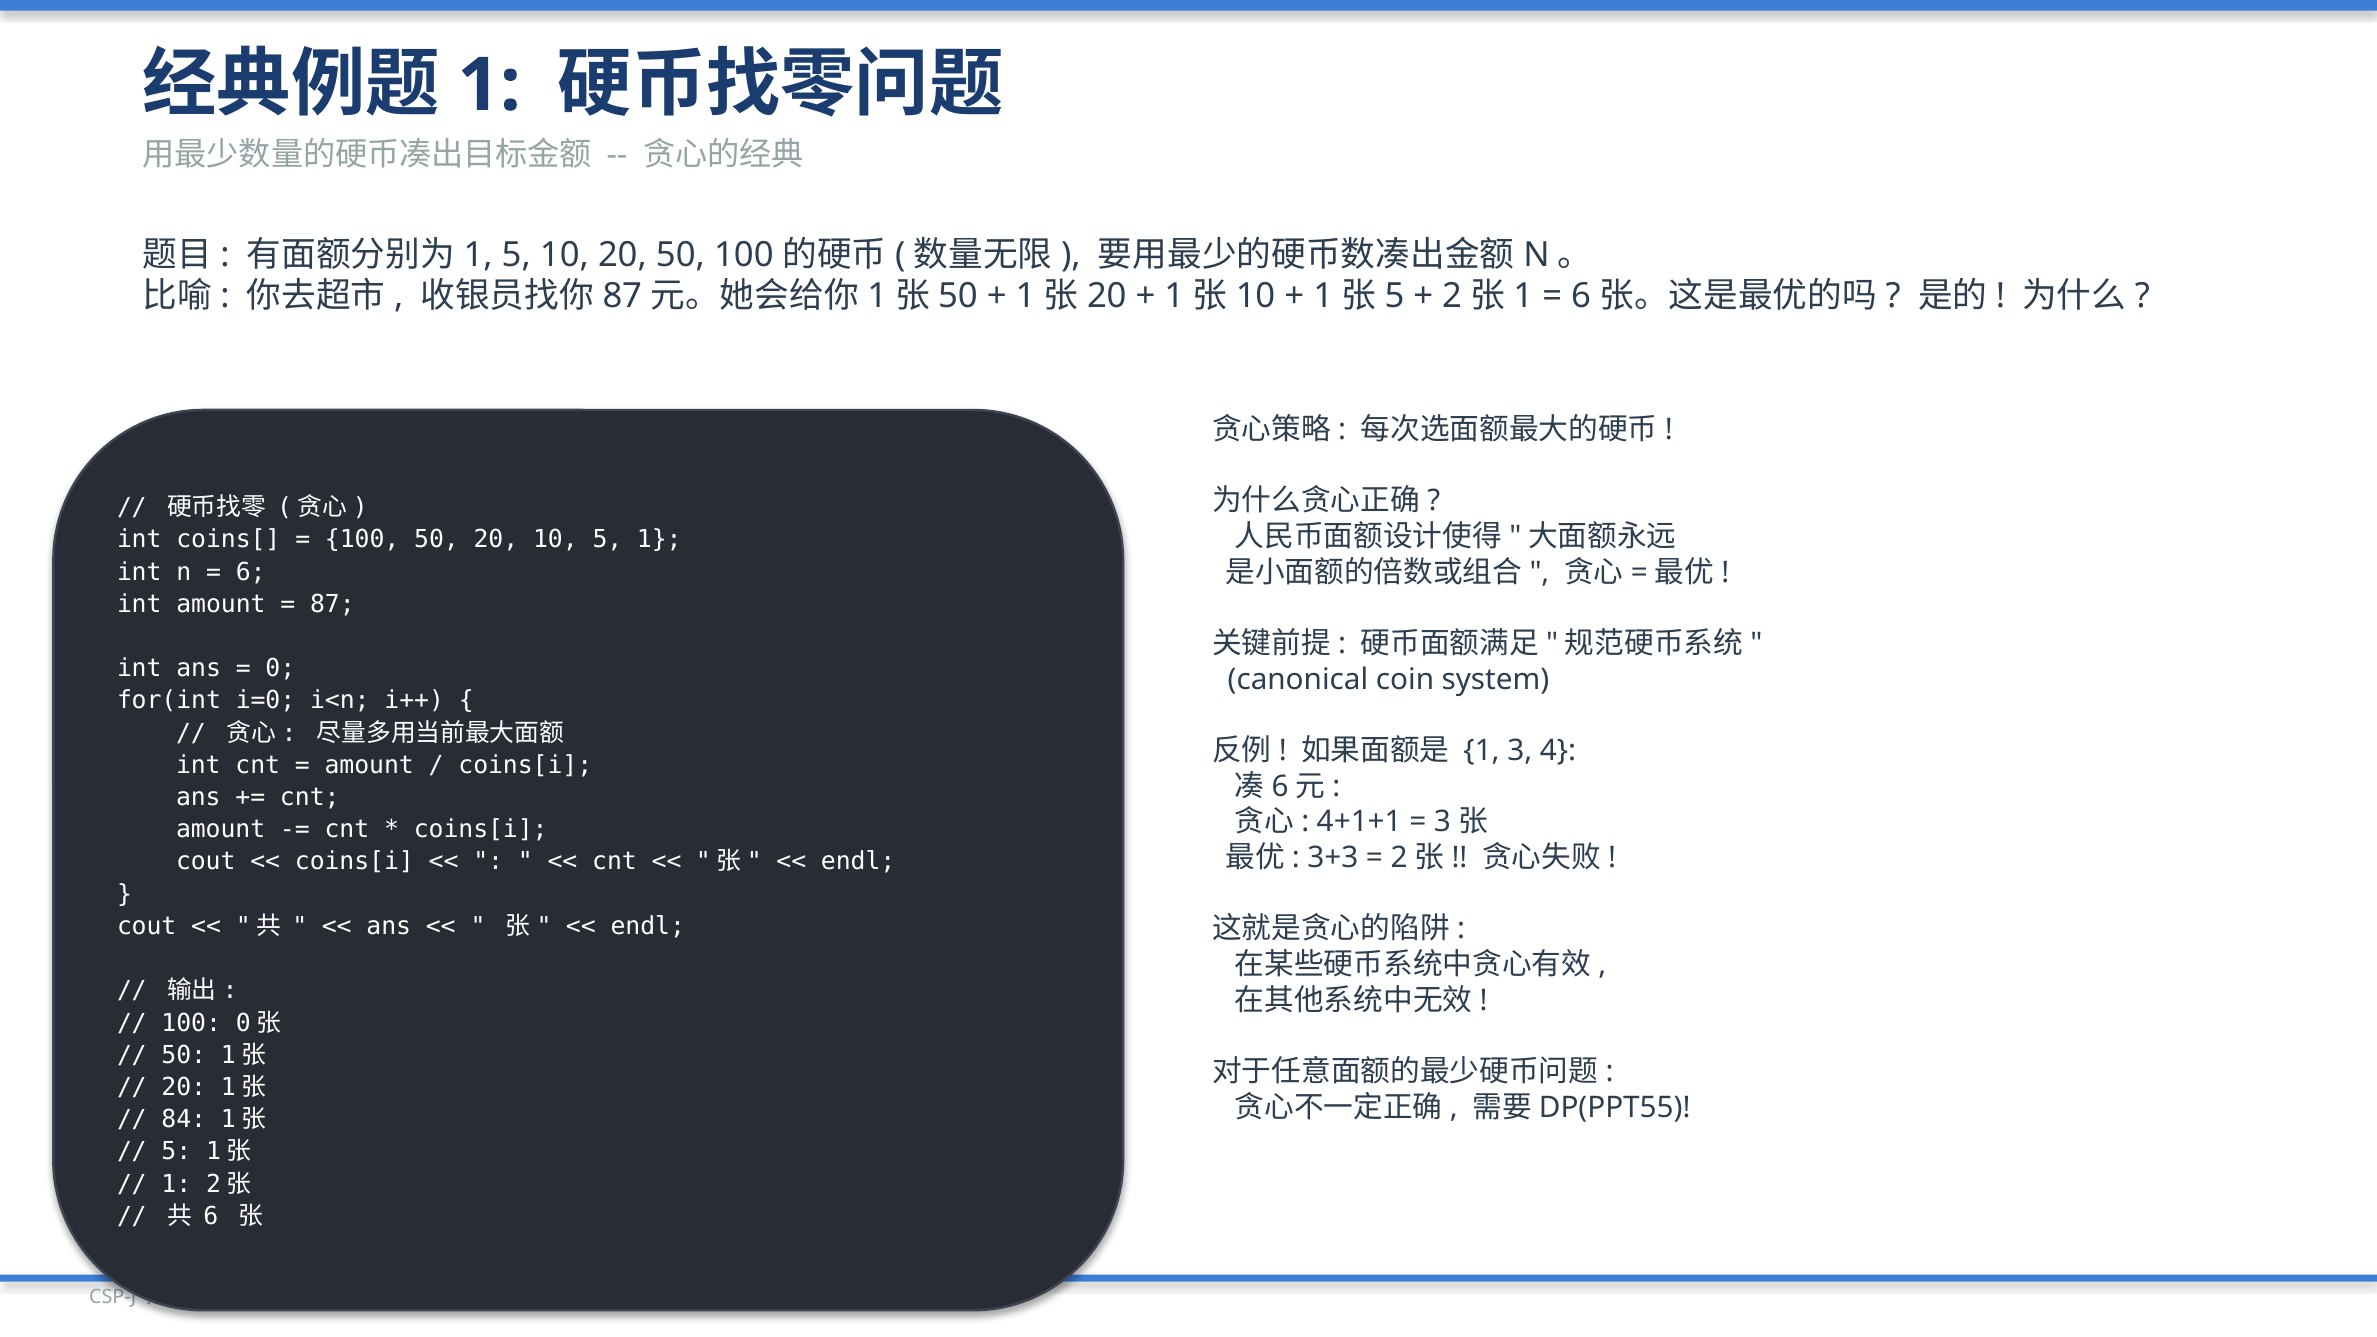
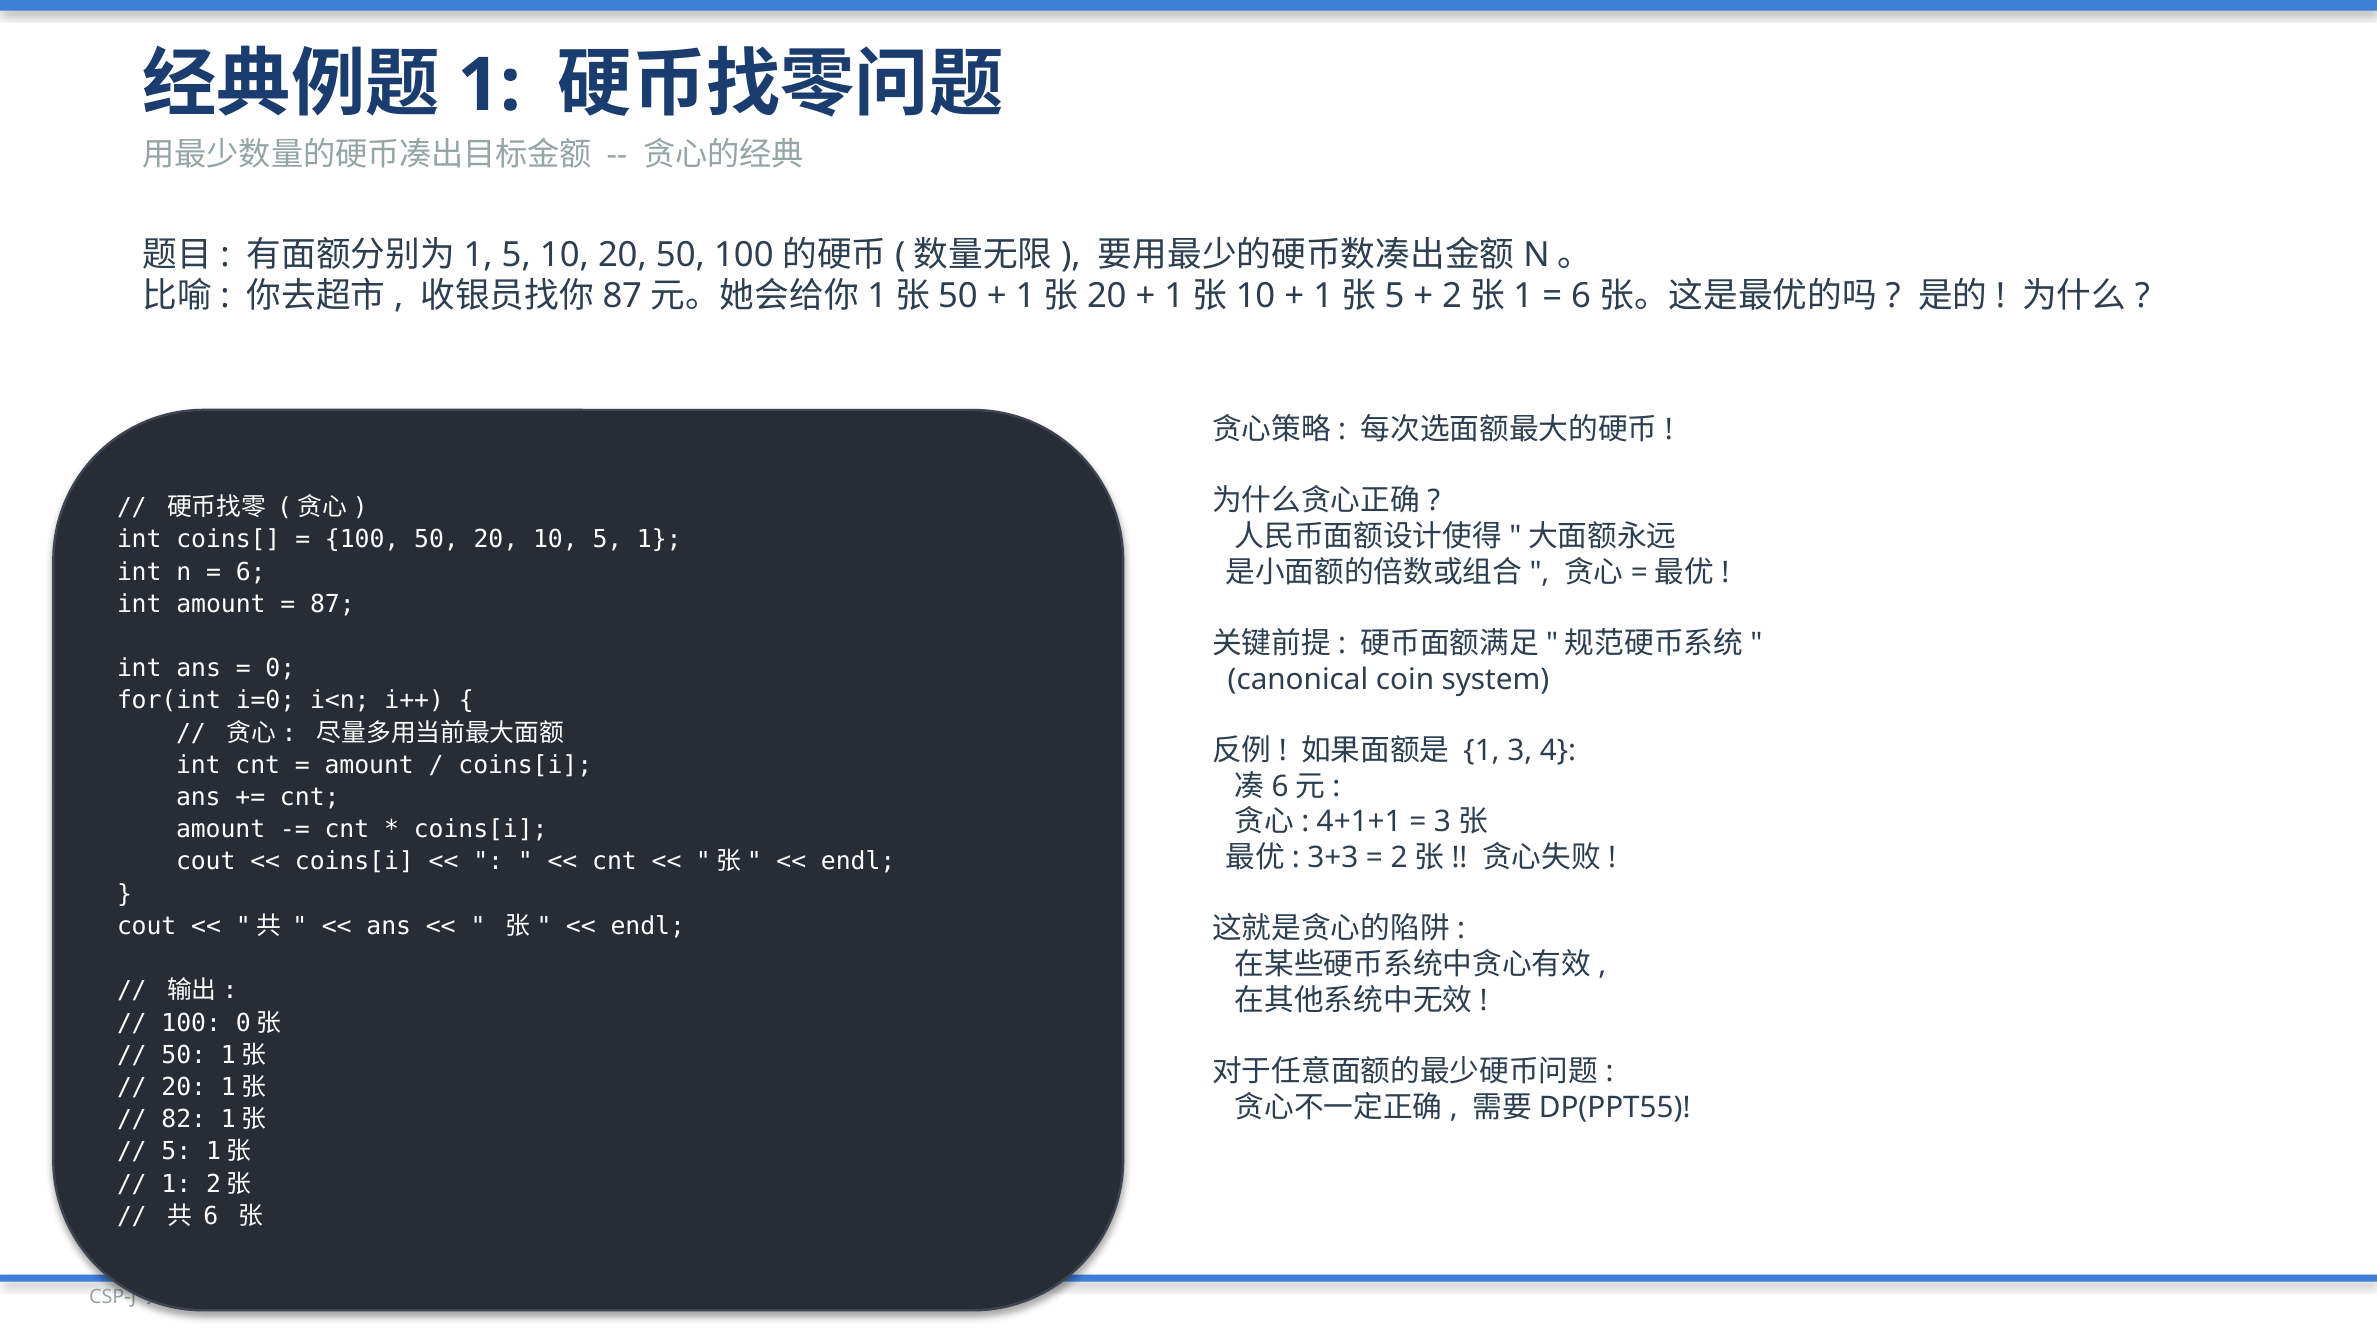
84: 84 -> 82 (184, 1120)
